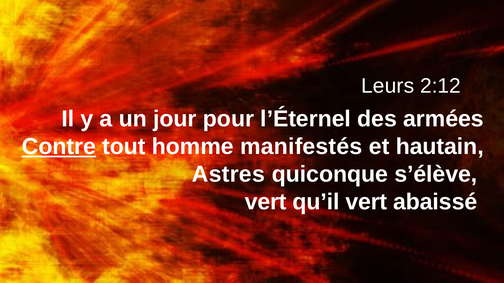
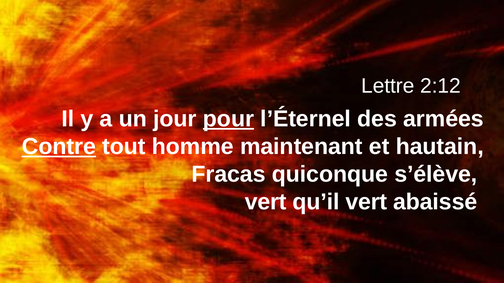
Leurs: Leurs -> Lettre (388, 86)
pour underline: none -> present (229, 119)
manifestés: manifestés -> maintenant (301, 147)
Astres: Astres -> Fracas (228, 175)
